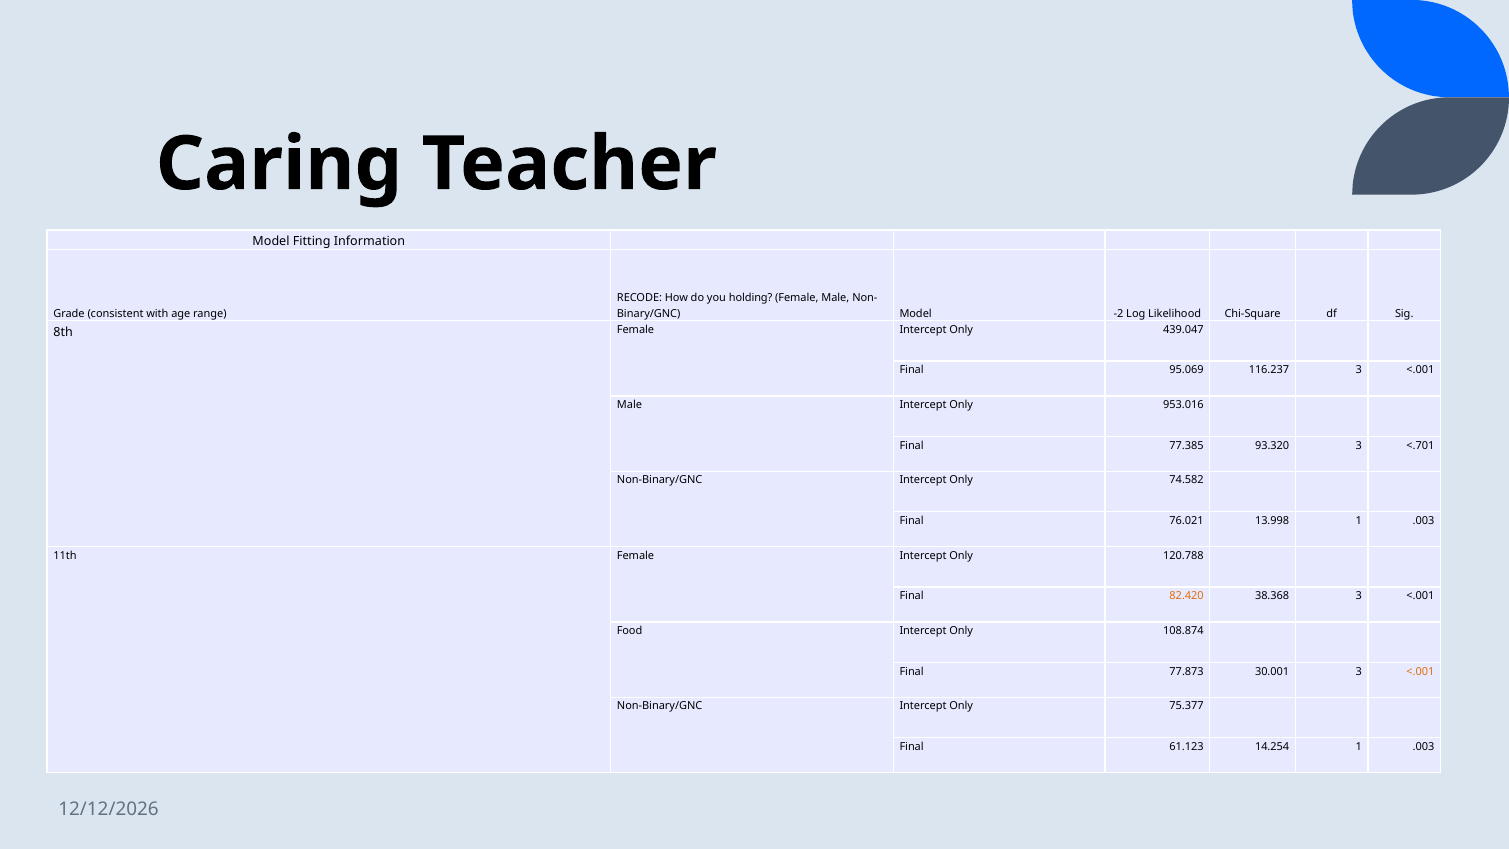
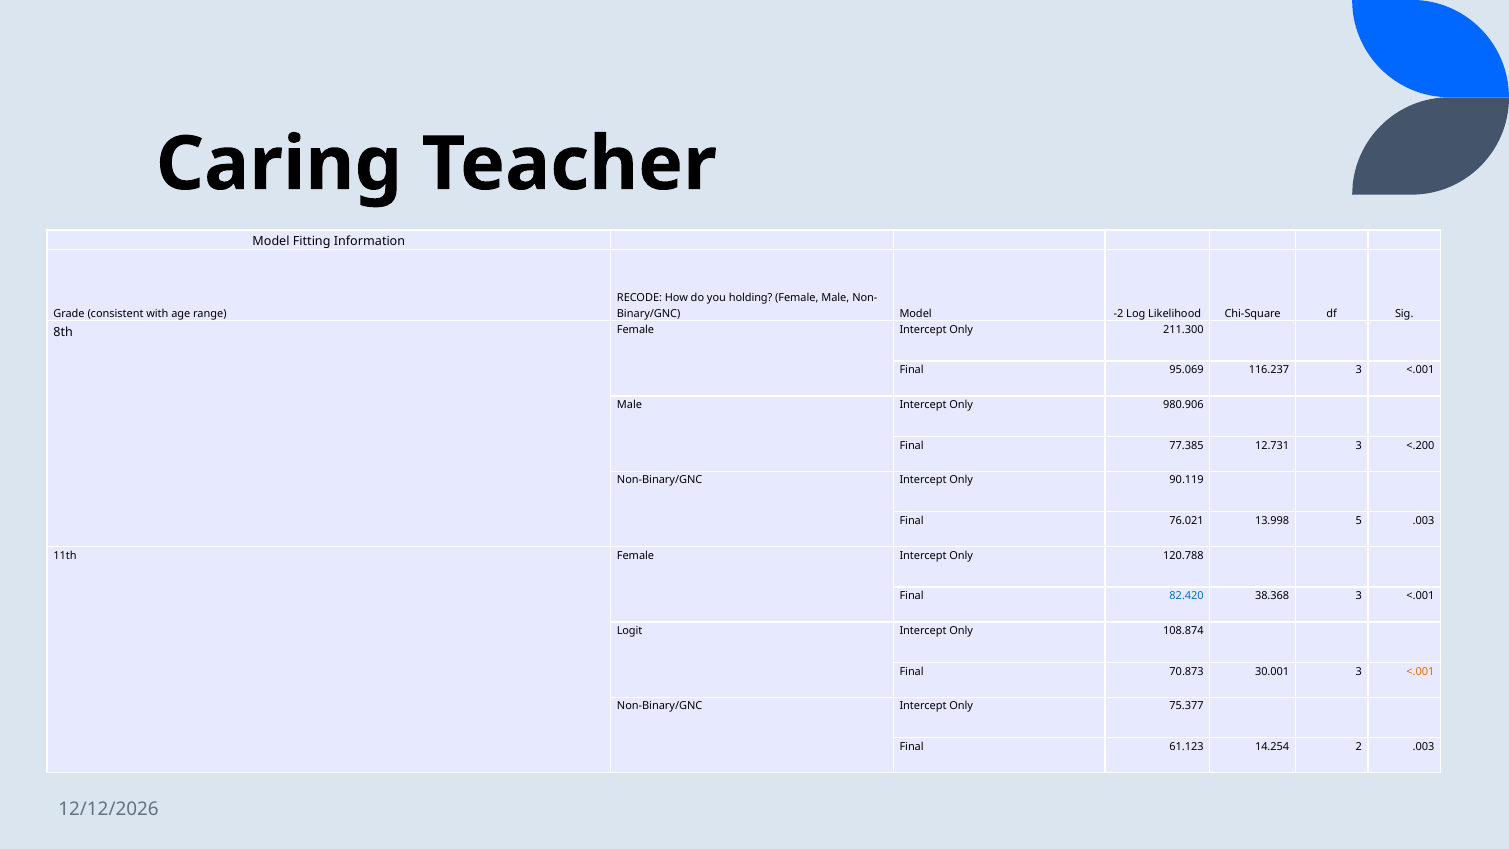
439.047: 439.047 -> 211.300 (1183, 329)
953.016: 953.016 -> 980.906 (1183, 405)
93.320: 93.320 -> 12.731 (1272, 445)
<.701: <.701 -> <.200 (1420, 445)
74.582: 74.582 -> 90.119 (1187, 480)
13.998 1: 1 -> 5 (1359, 521)
82.420 colour: orange -> blue (1187, 596)
Food: Food -> Logit (630, 631)
77.873: 77.873 -> 70.873 (1187, 671)
14.254 1: 1 -> 2 (1359, 747)
